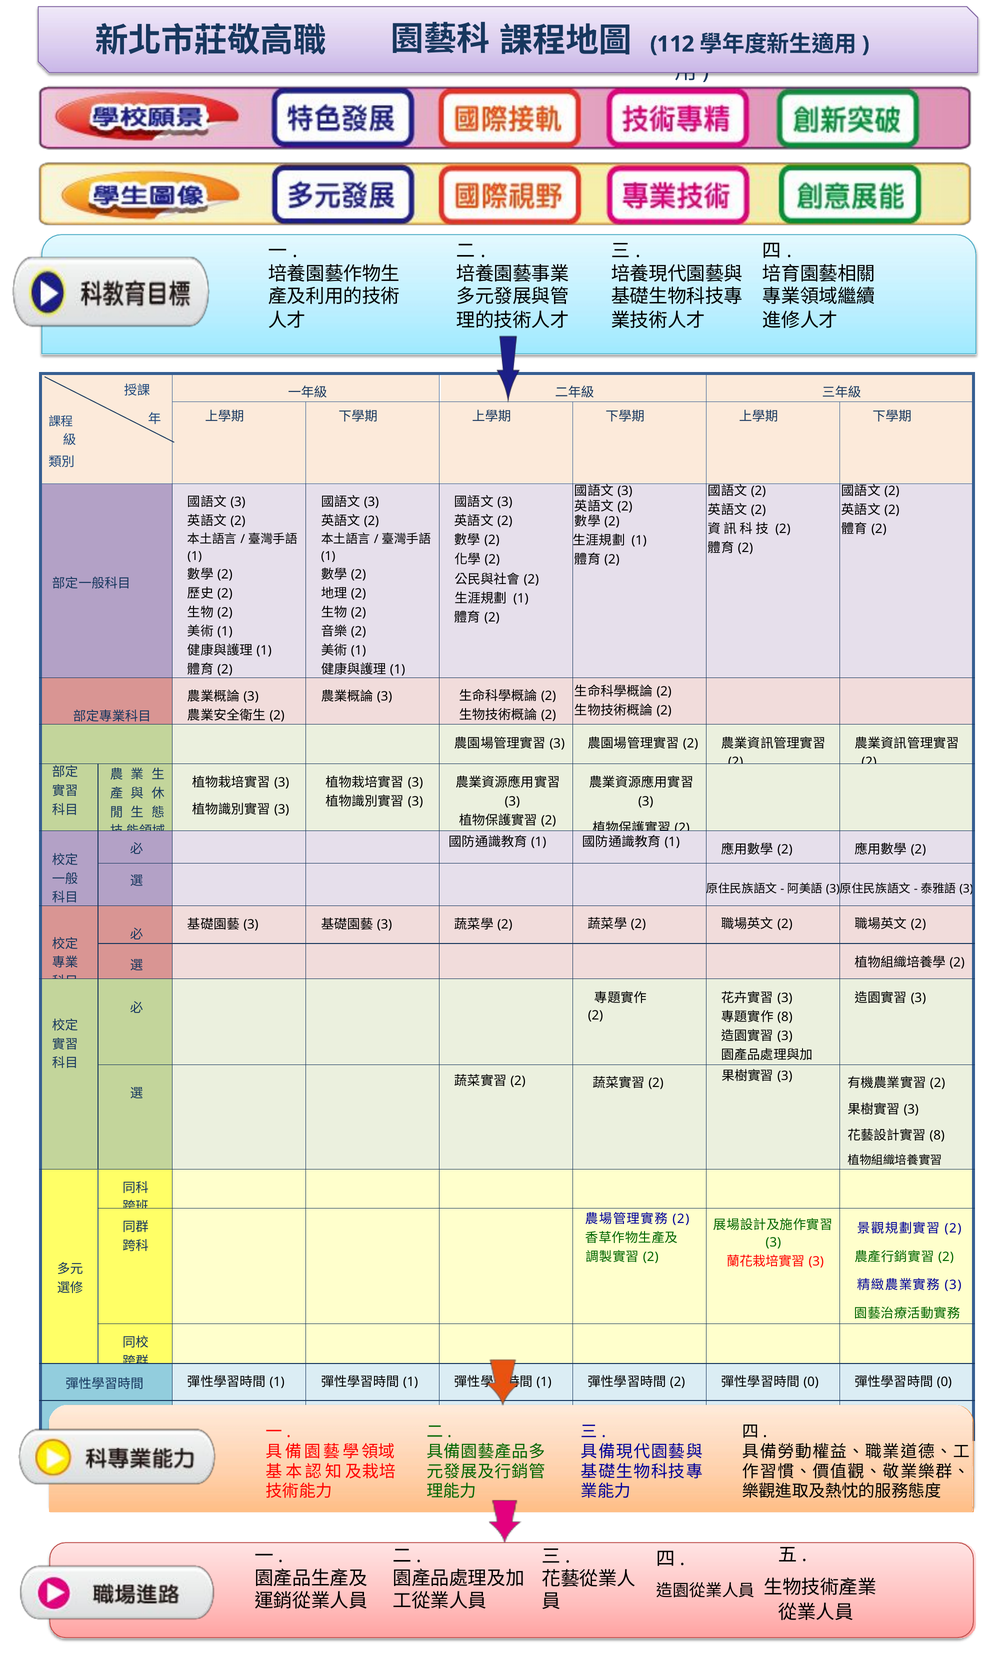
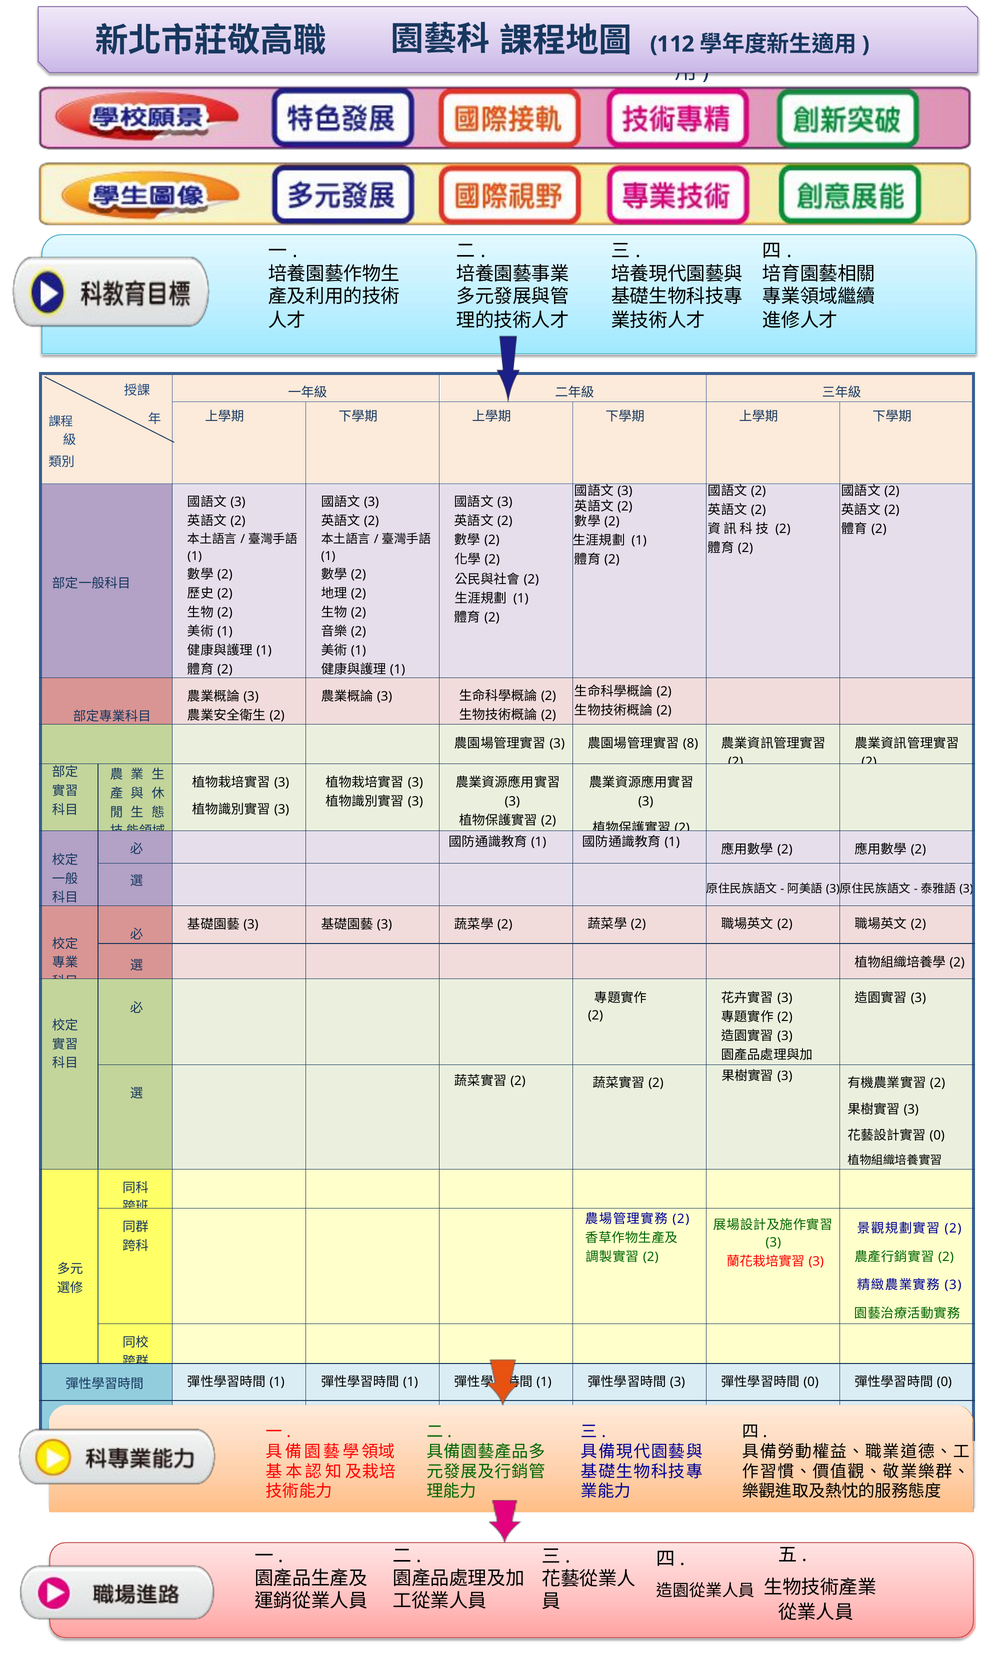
2: 2 -> 8 (691, 743)
8: 8 -> 2 (785, 1017)
8: 8 -> 0 (937, 1136)
2: 2 -> 3 (678, 1382)
